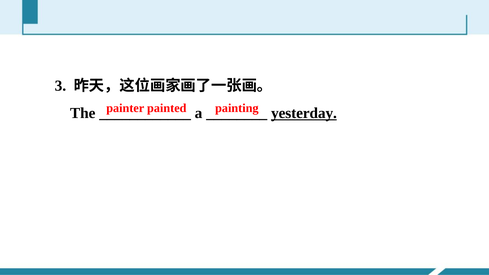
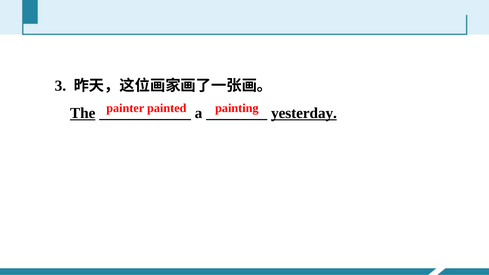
The underline: none -> present (83, 113)
